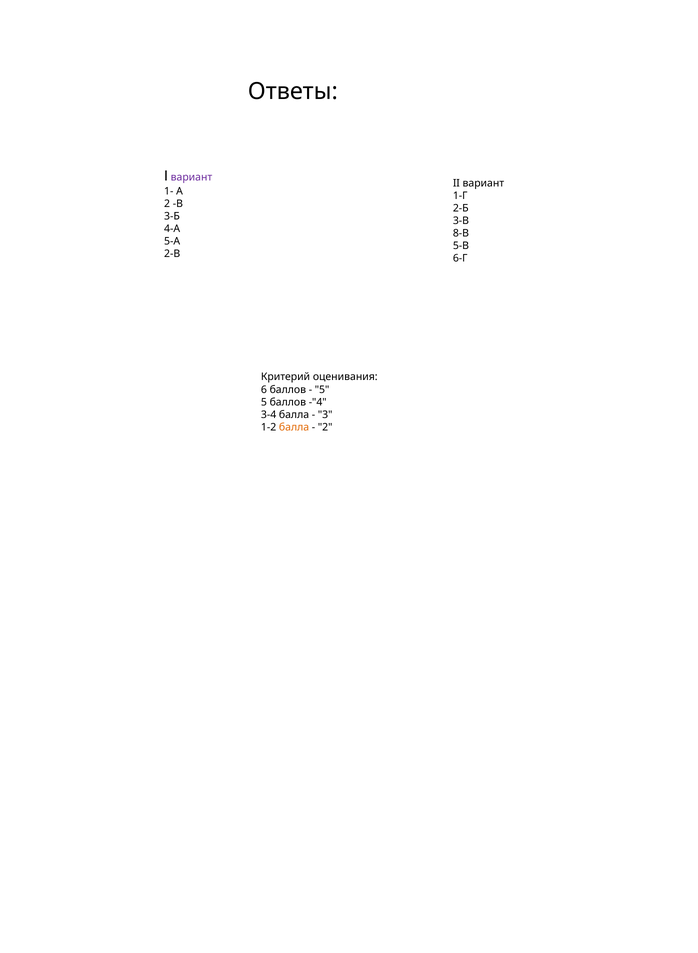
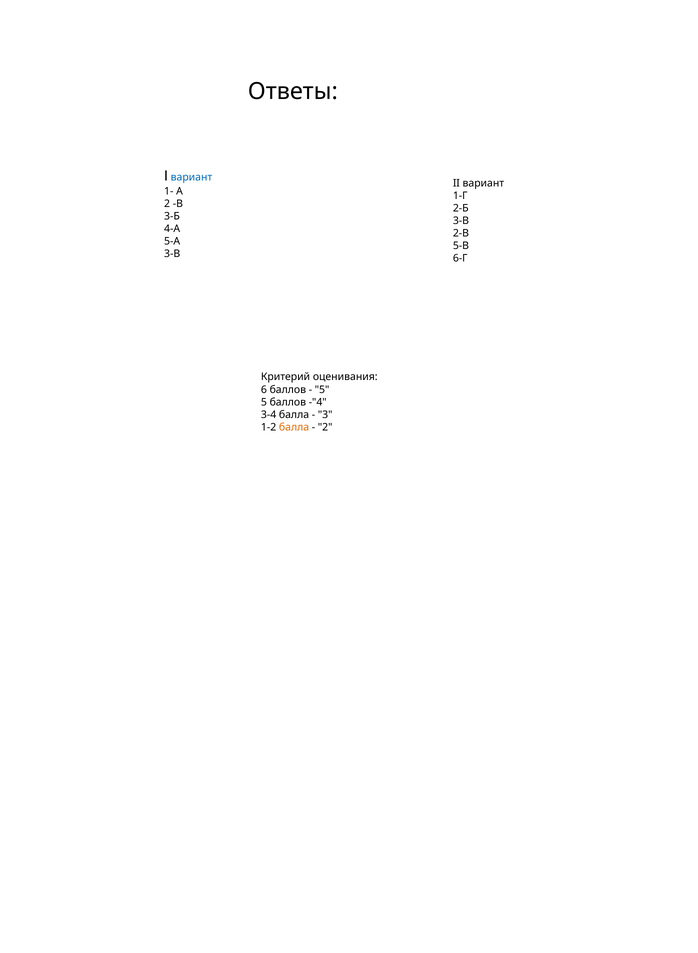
вариант colour: purple -> blue (191, 177)
8-В: 8-В -> 2-В (461, 233)
2-В: 2-В -> 3-В (172, 254)
